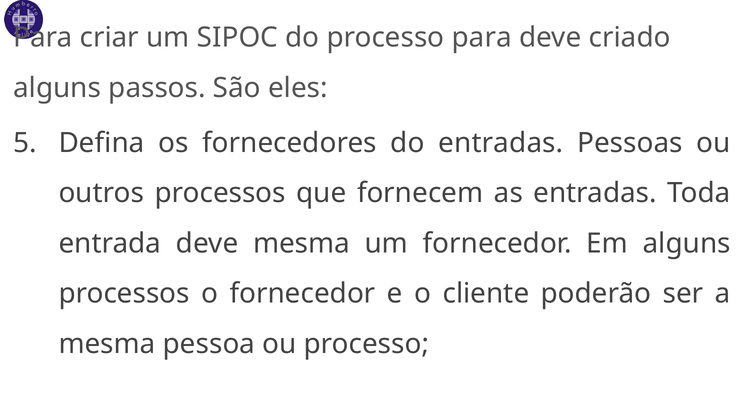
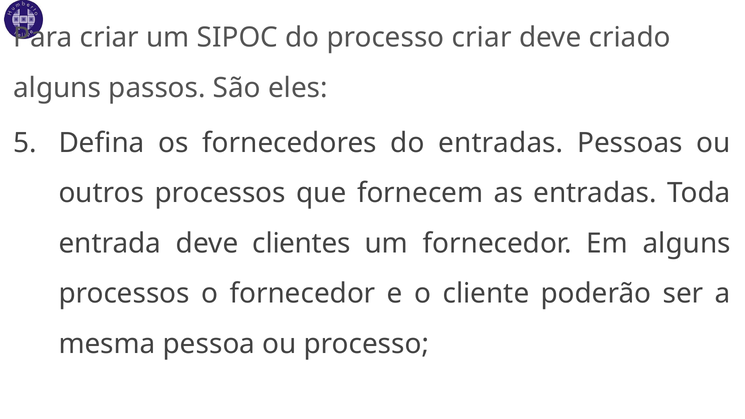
processo para: para -> criar (482, 38)
deve mesma: mesma -> clientes (302, 243)
